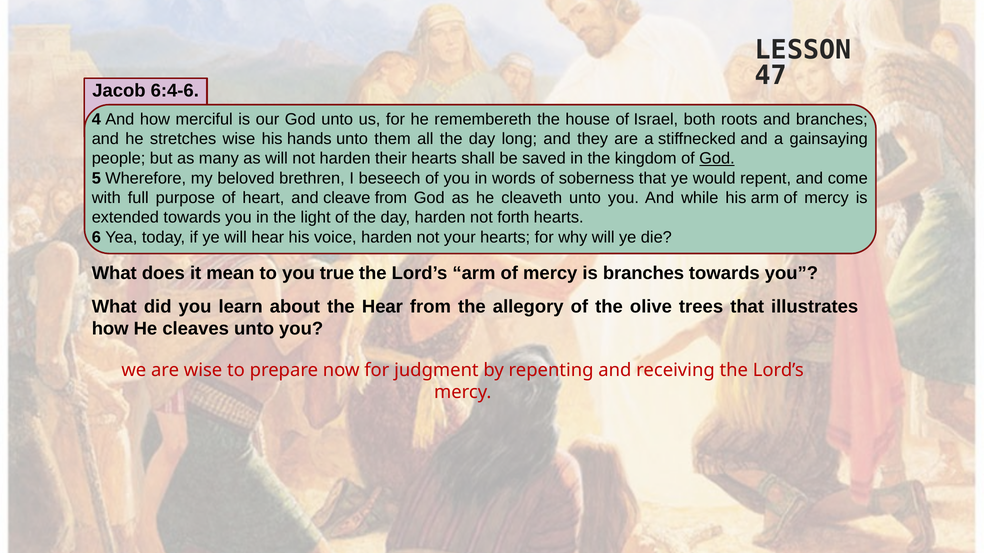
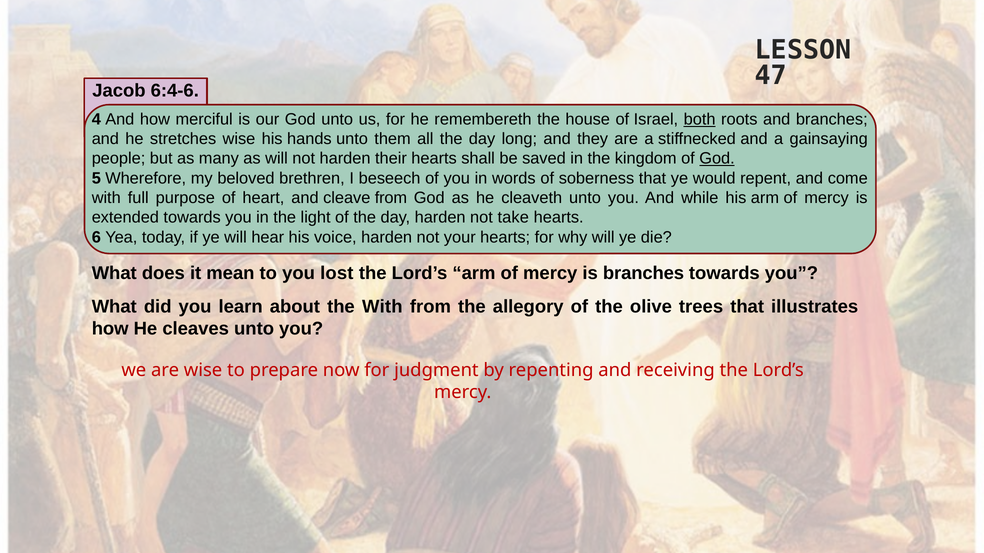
both underline: none -> present (700, 119)
forth: forth -> take (513, 218)
true: true -> lost (337, 273)
the Hear: Hear -> With (382, 307)
